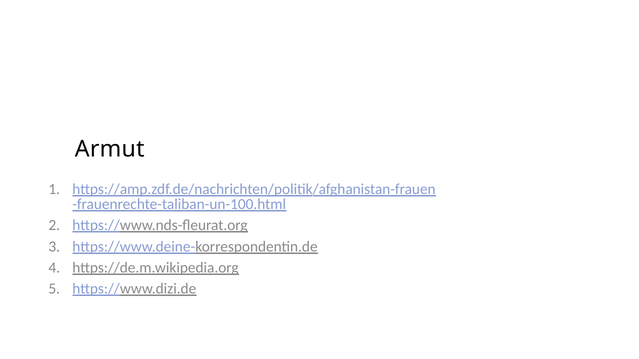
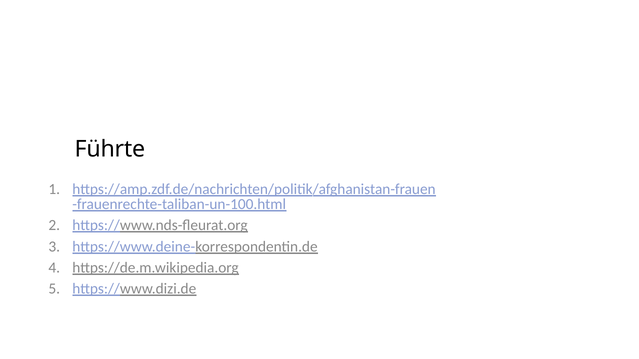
Armut: Armut -> Führte (110, 149)
